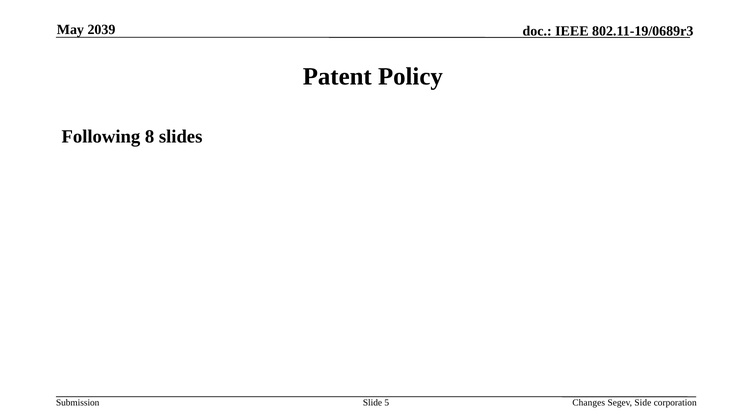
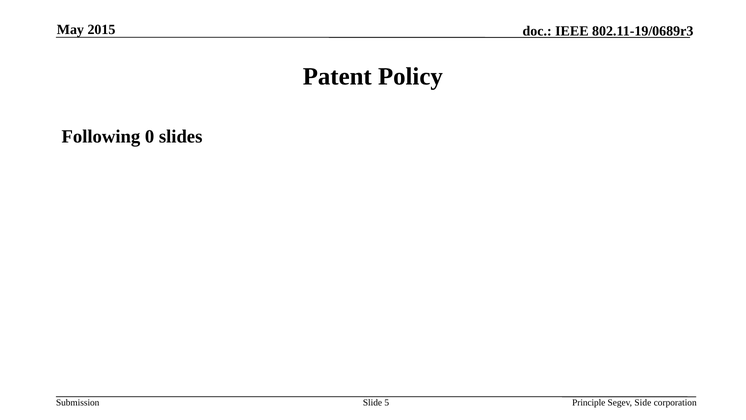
2039: 2039 -> 2015 (101, 30)
8: 8 -> 0 (150, 137)
Changes: Changes -> Principle (589, 402)
